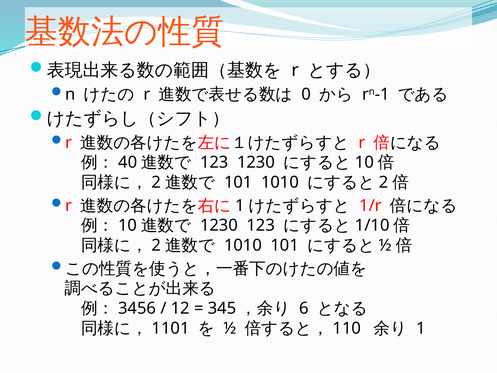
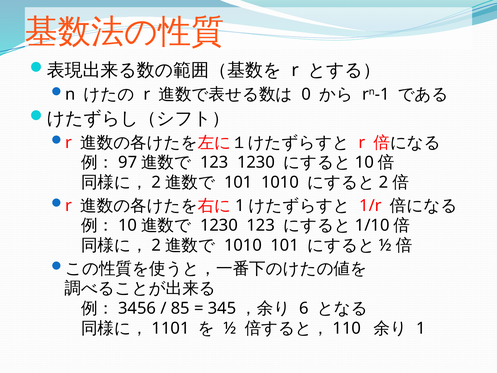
40: 40 -> 97 (128, 162)
12: 12 -> 85 (180, 308)
